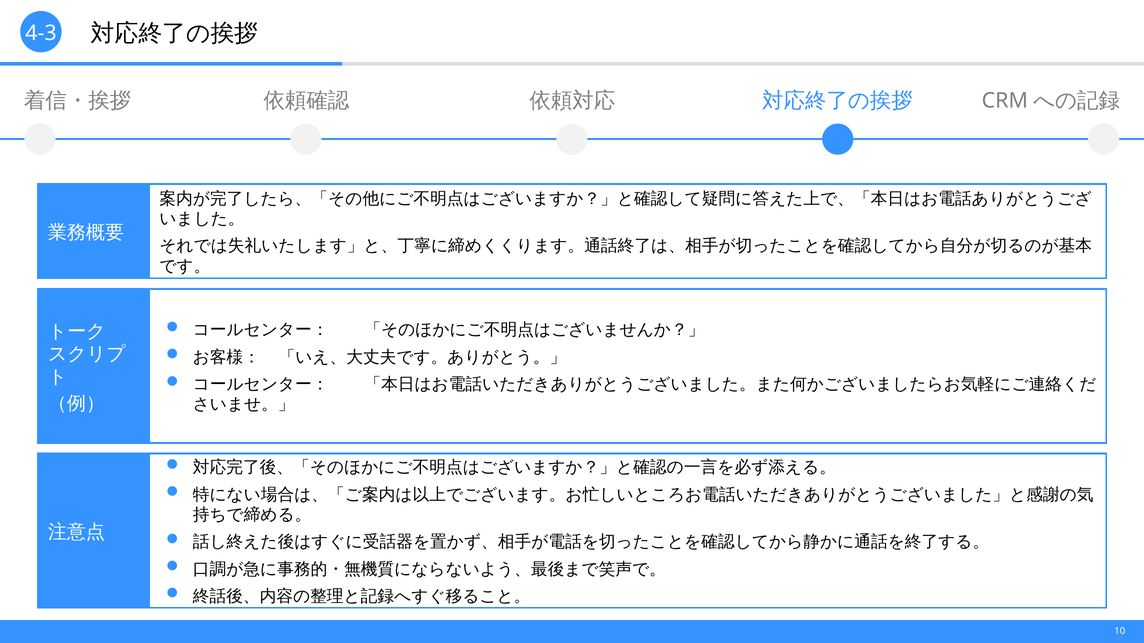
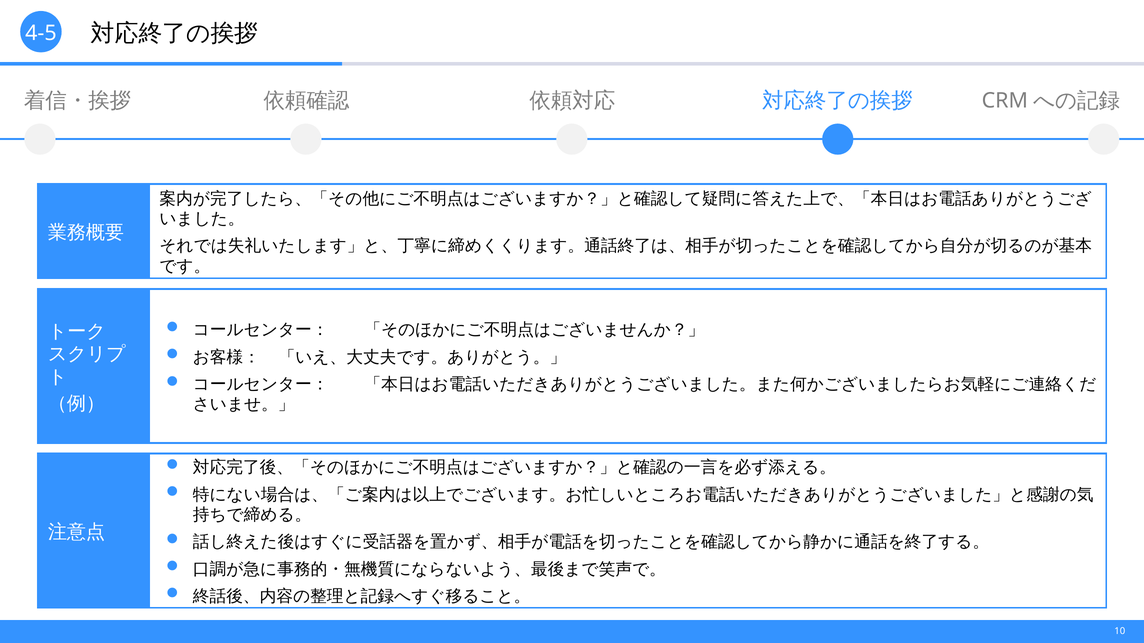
4-3: 4-3 -> 4-5 (41, 33)
